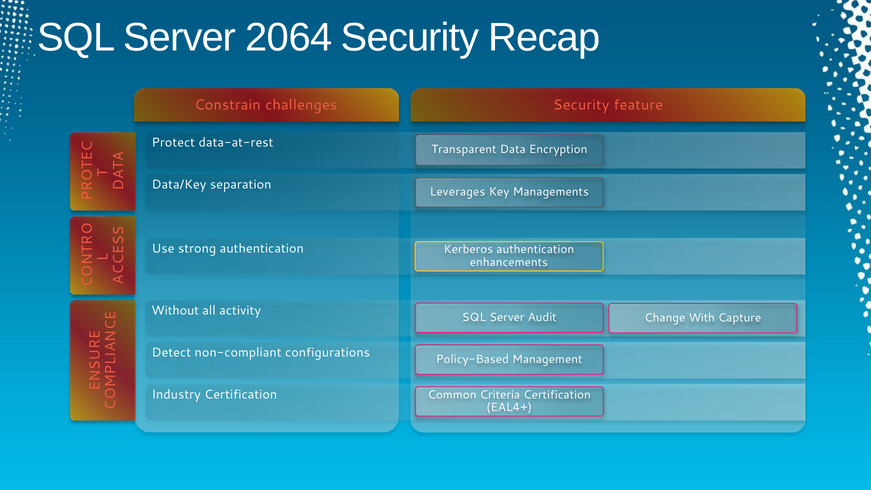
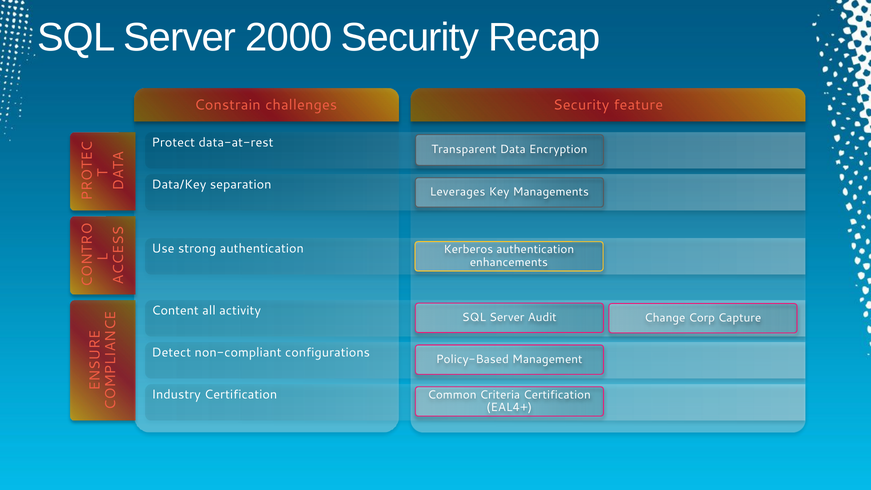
2064: 2064 -> 2000 (289, 38)
Without: Without -> Content (175, 311)
With: With -> Corp (702, 318)
